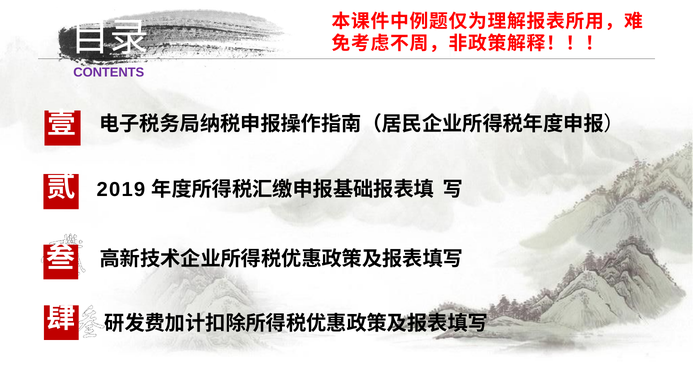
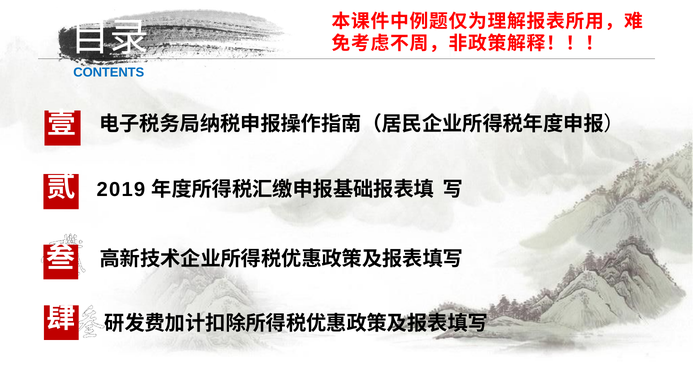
CONTENTS colour: purple -> blue (109, 72)
